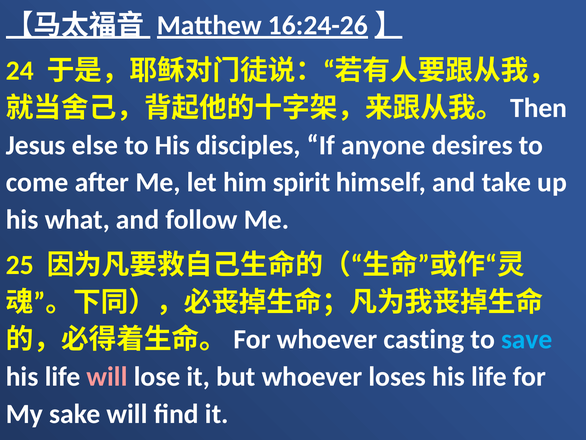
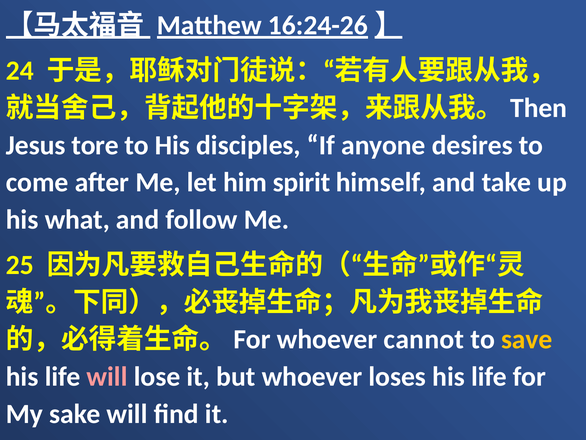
else: else -> tore (95, 145)
casting: casting -> cannot (424, 339)
save colour: light blue -> yellow (527, 339)
